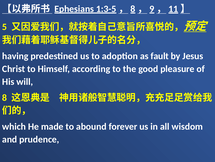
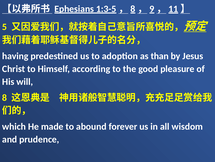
fault: fault -> than (160, 56)
